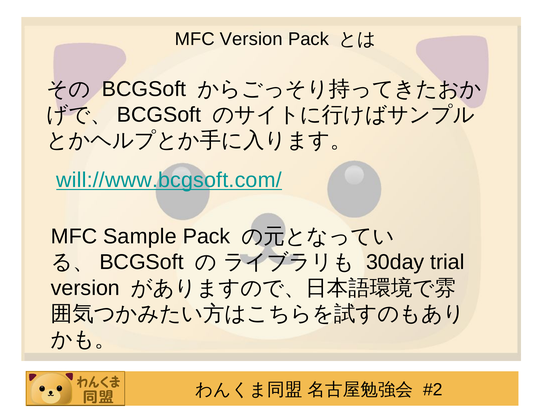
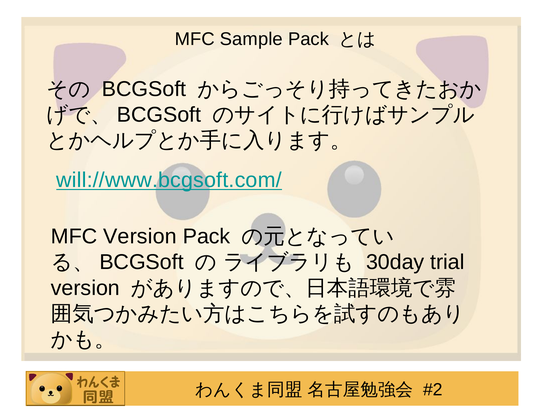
MFC Version: Version -> Sample (251, 39)
MFC Sample: Sample -> Version (140, 237)
